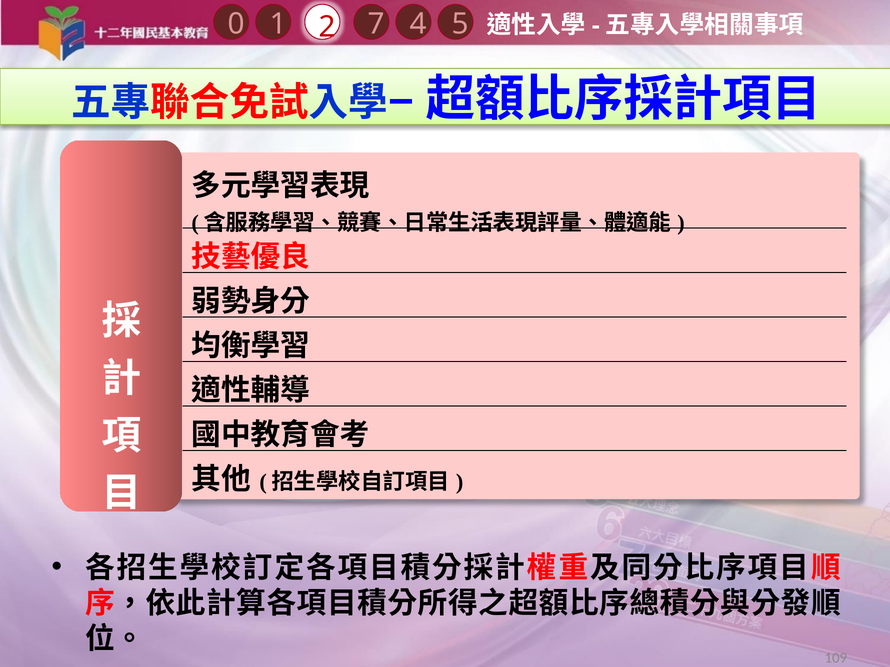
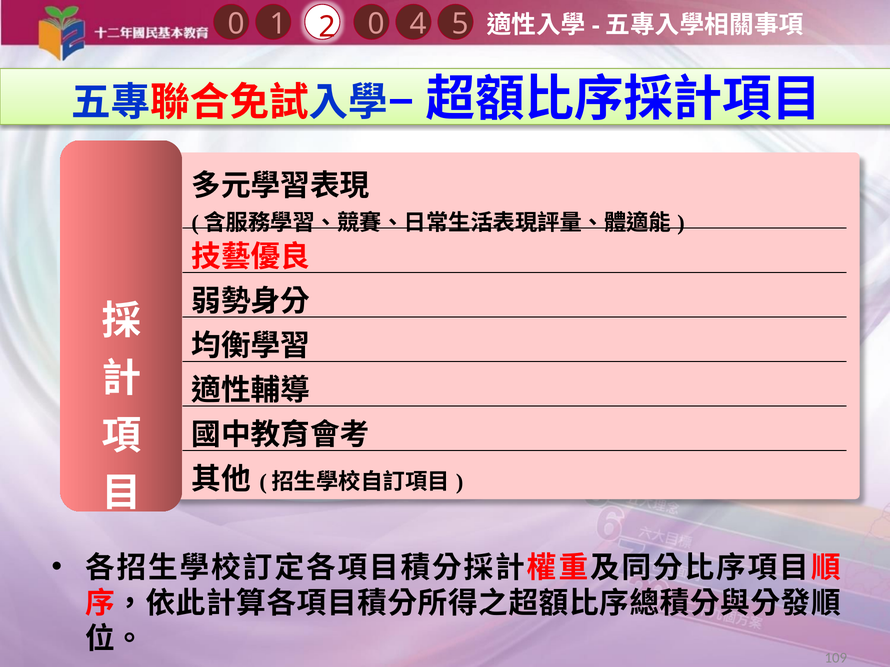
2 7: 7 -> 0 (376, 24)
